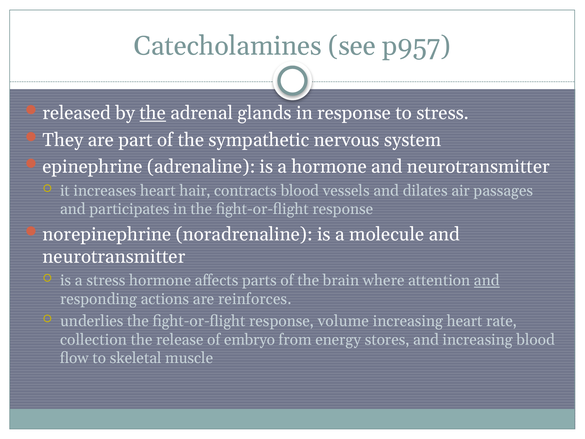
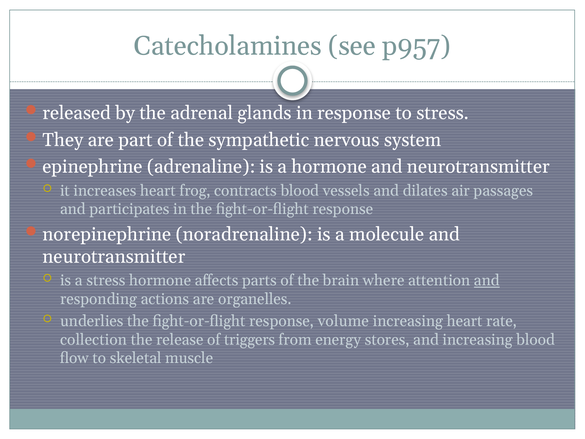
the underline: present -> none (153, 113)
hair: hair -> frog (195, 191)
reinforces: reinforces -> organelles (255, 299)
embryo: embryo -> triggers (250, 339)
